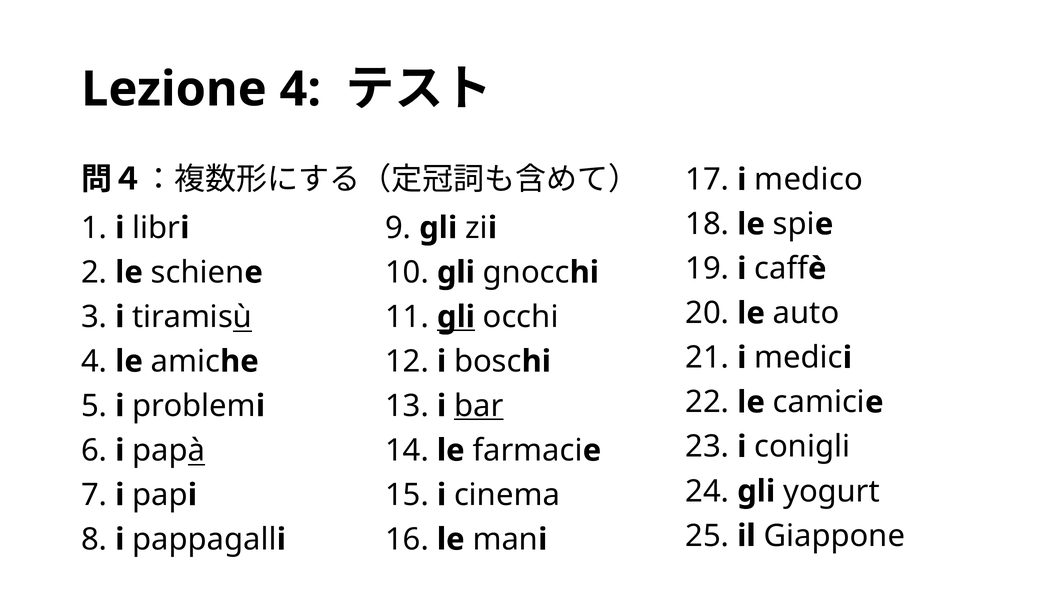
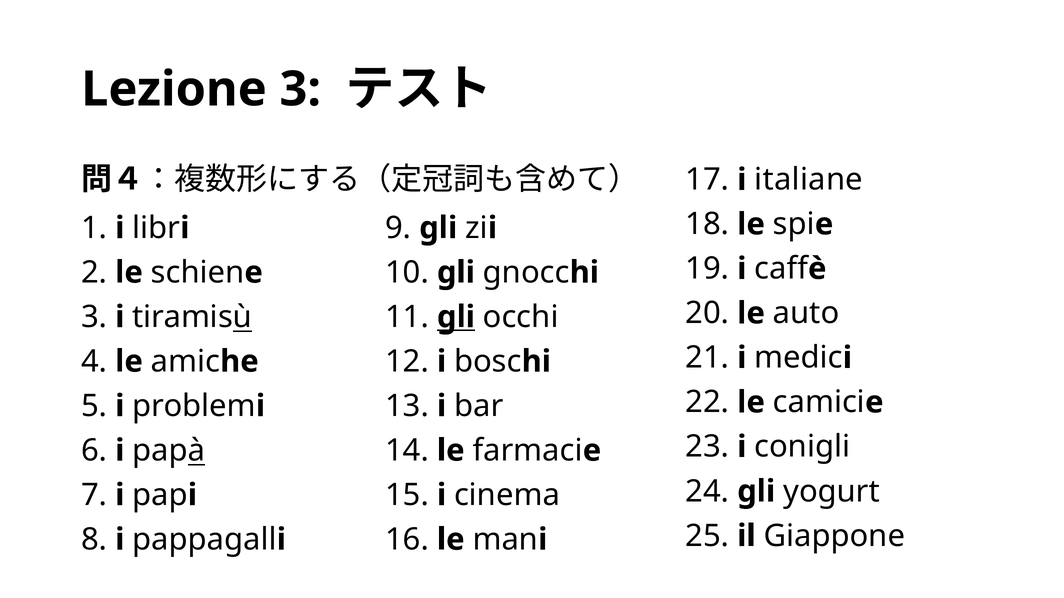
Lezione 4: 4 -> 3 (300, 89)
medico: medico -> italiane (809, 180)
bar underline: present -> none (479, 406)
